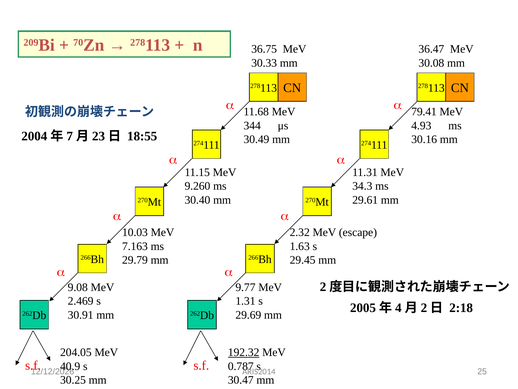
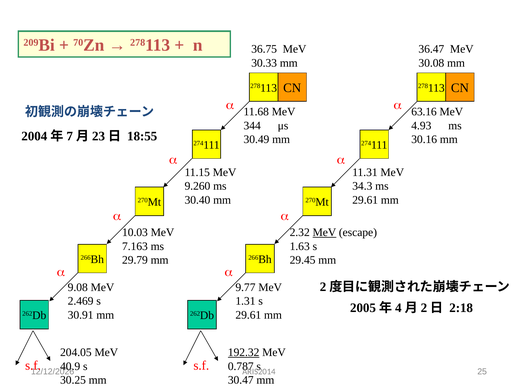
79.41: 79.41 -> 63.16 (424, 112)
MeV underline: none -> present (324, 232)
29.69: 29.69 -> 29.61 (248, 314)
